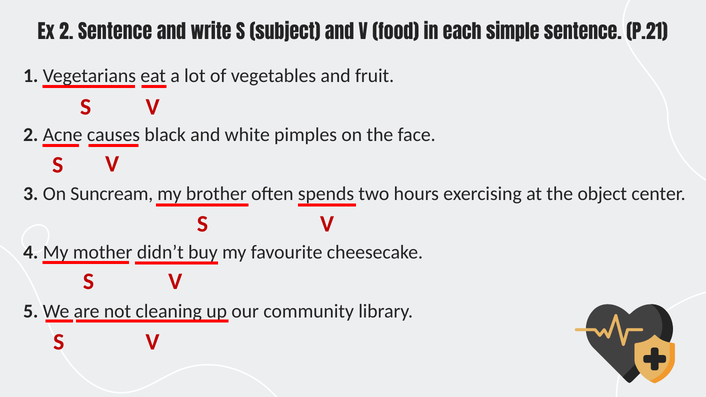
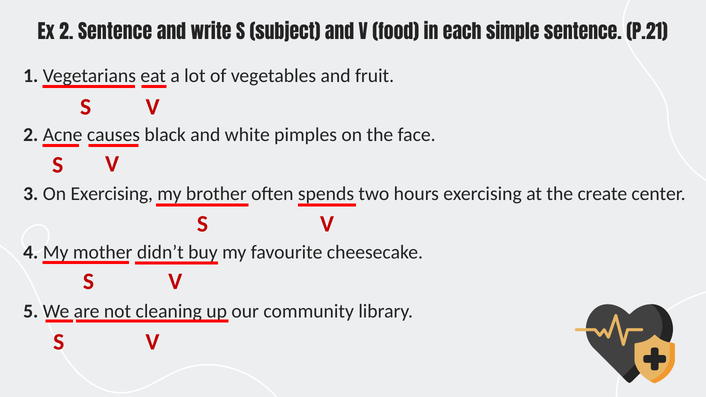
On Suncream: Suncream -> Exercising (112, 194)
object: object -> create (602, 194)
